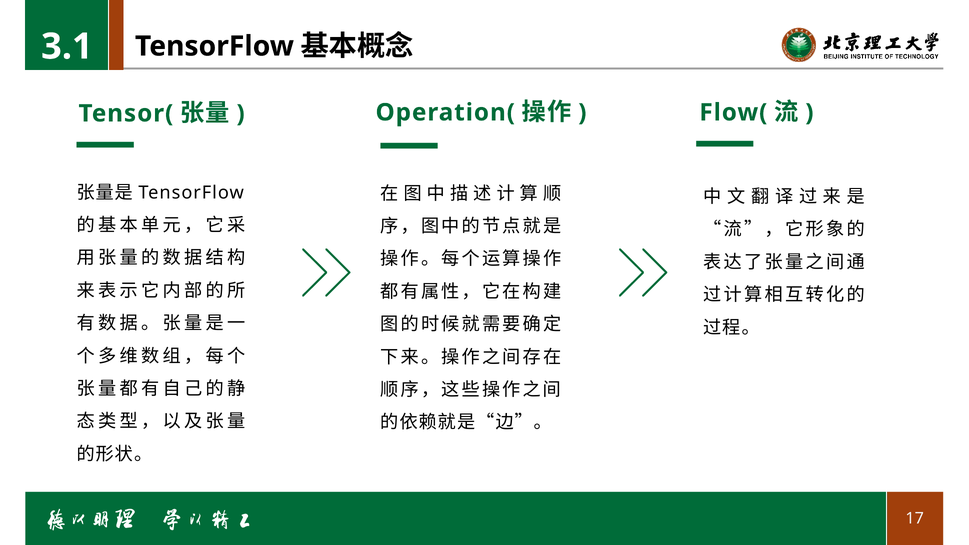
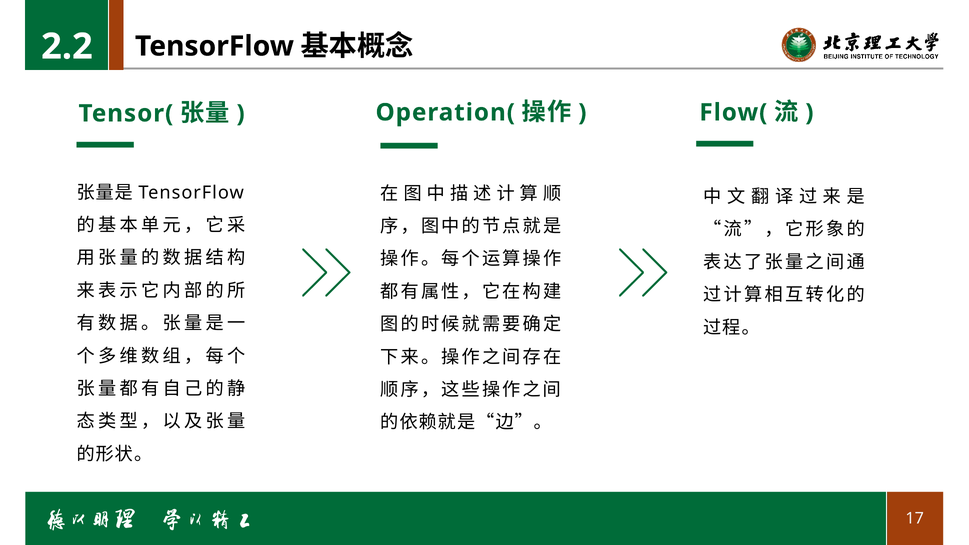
3.1: 3.1 -> 2.2 (67, 47)
